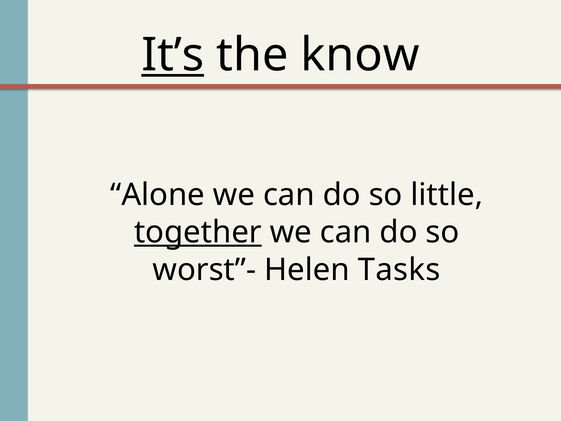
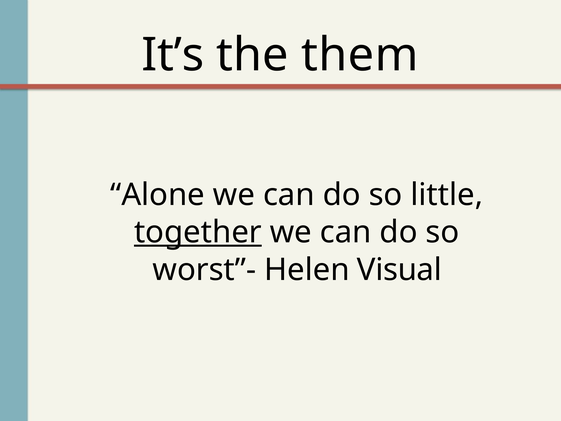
It’s underline: present -> none (173, 55)
know: know -> them (360, 55)
Tasks: Tasks -> Visual (399, 270)
